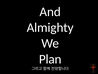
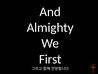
Plan: Plan -> First (50, 59)
